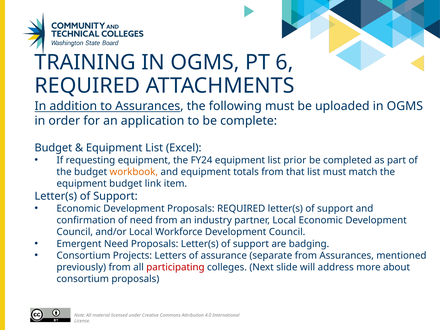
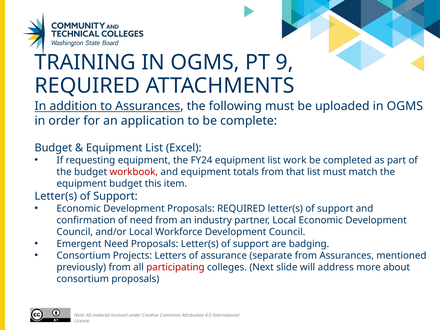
6: 6 -> 9 (285, 63)
prior: prior -> work (295, 160)
workbook colour: orange -> red (134, 172)
link: link -> this (153, 184)
